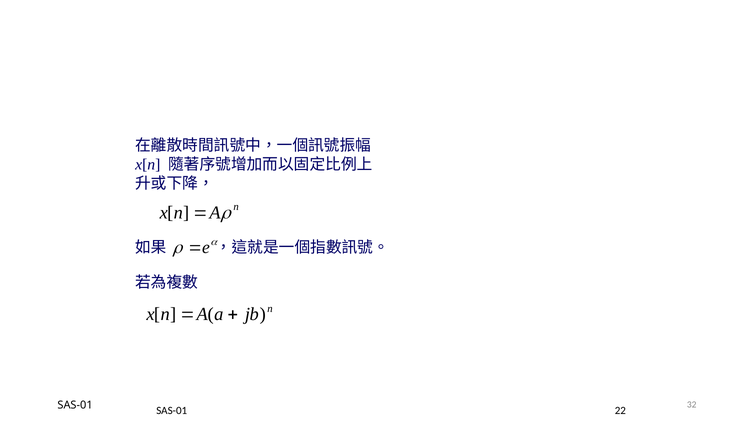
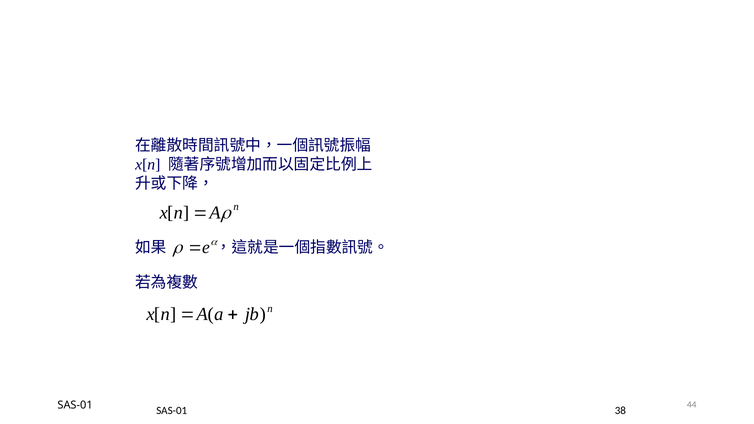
32: 32 -> 44 (692, 405)
22: 22 -> 38 (620, 411)
